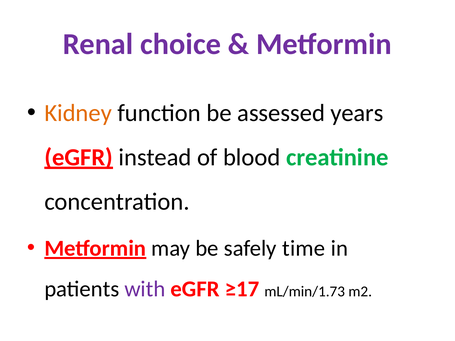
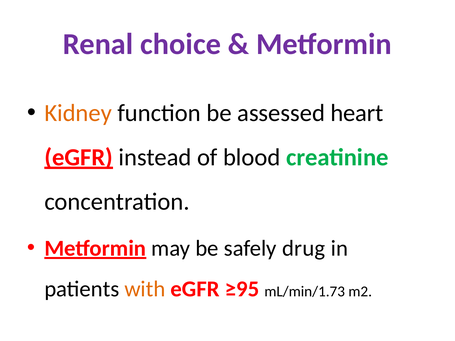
years: years -> heart (357, 113)
time: time -> drug (304, 248)
with colour: purple -> orange (145, 289)
≥17: ≥17 -> ≥95 (242, 289)
